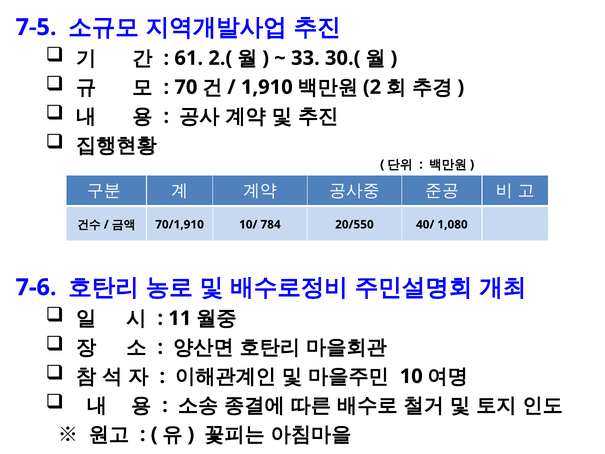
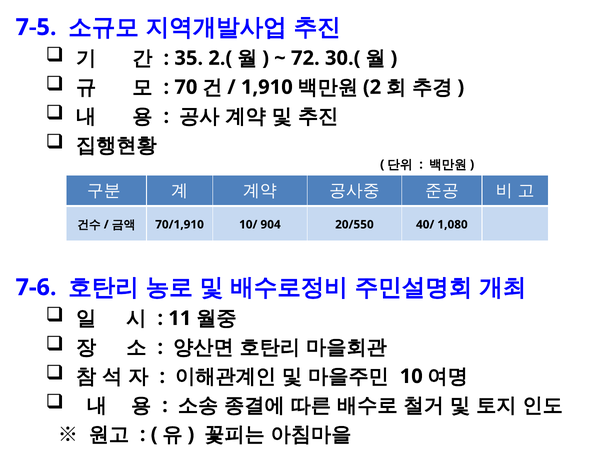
61: 61 -> 35 (189, 58)
33: 33 -> 72 (305, 58)
784: 784 -> 904 (271, 224)
